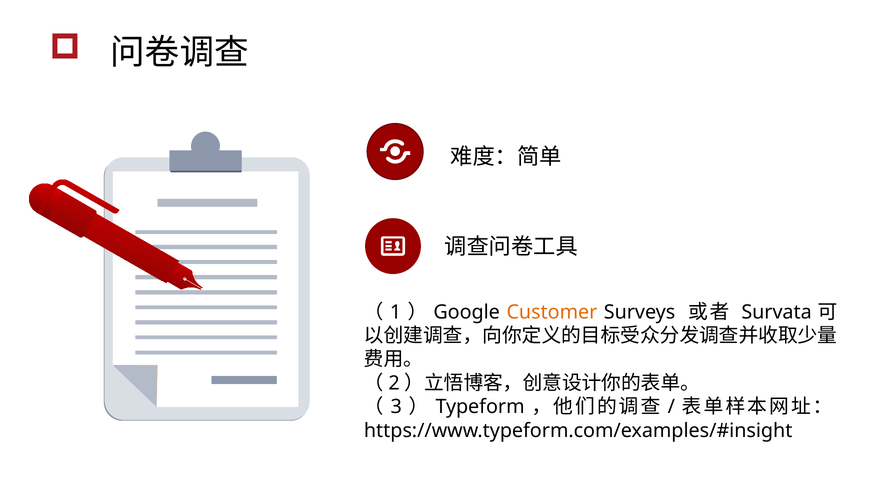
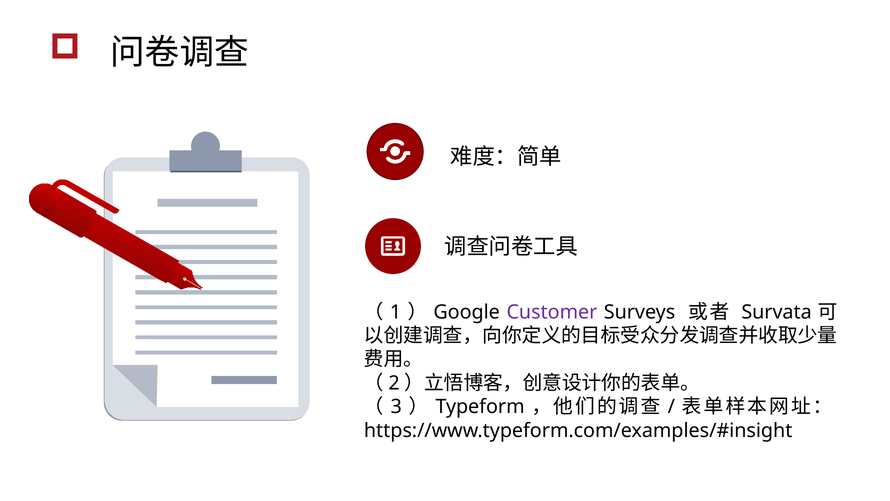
Customer colour: orange -> purple (552, 312)
